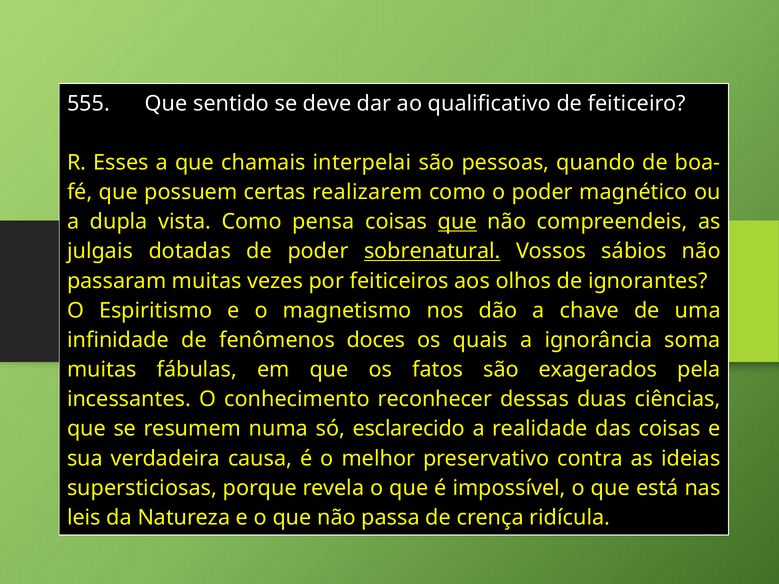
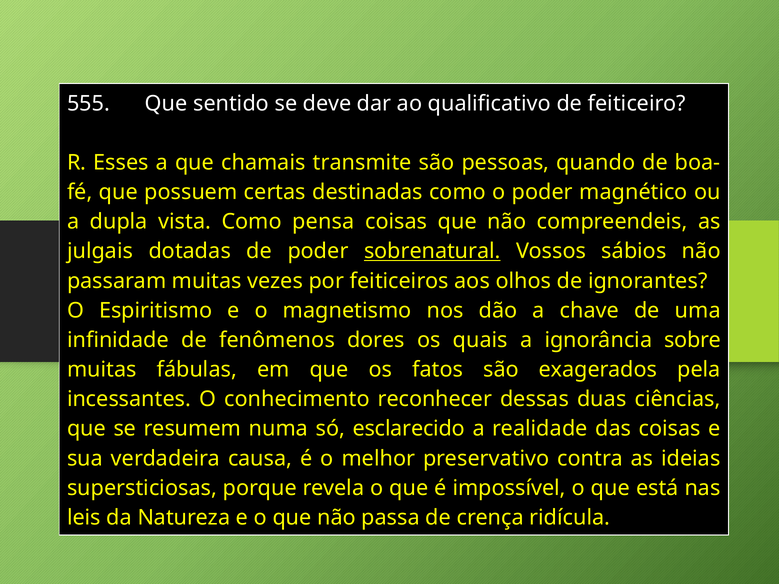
interpelai: interpelai -> transmite (362, 163)
realizarem: realizarem -> destinadas (367, 192)
que underline: present -> none (457, 222)
doces: doces -> dores (376, 340)
soma: soma -> sobre (693, 340)
